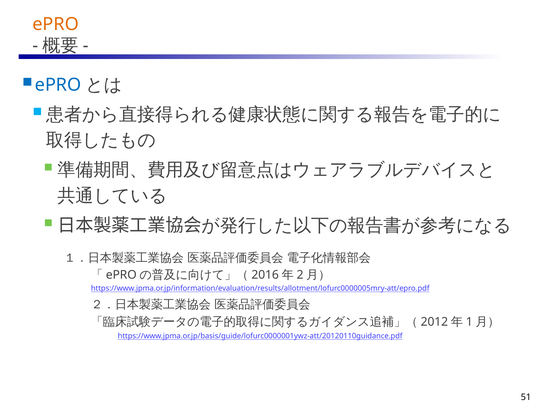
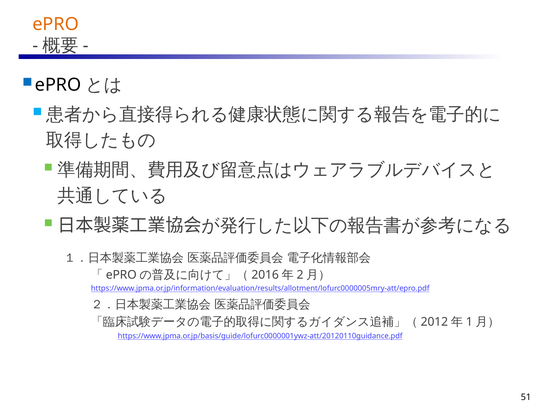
ePRO colour: blue -> black (58, 85)
